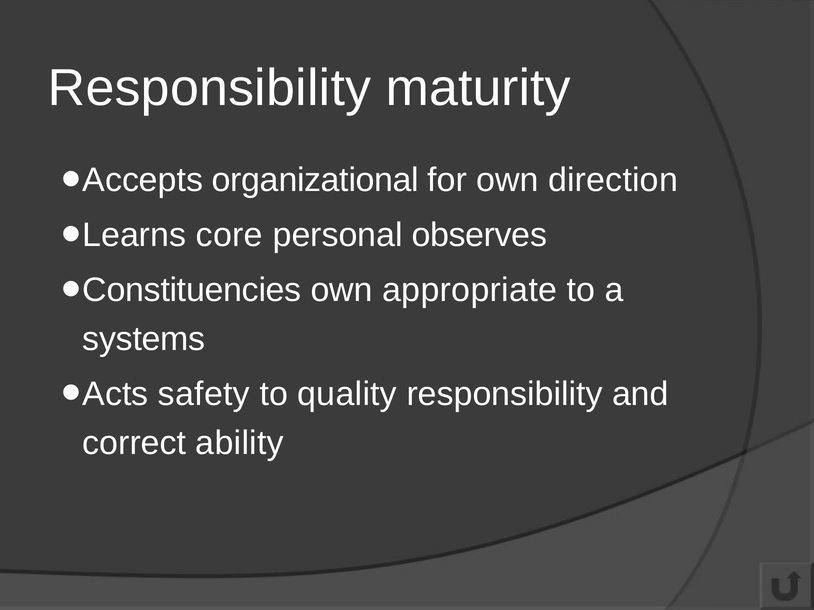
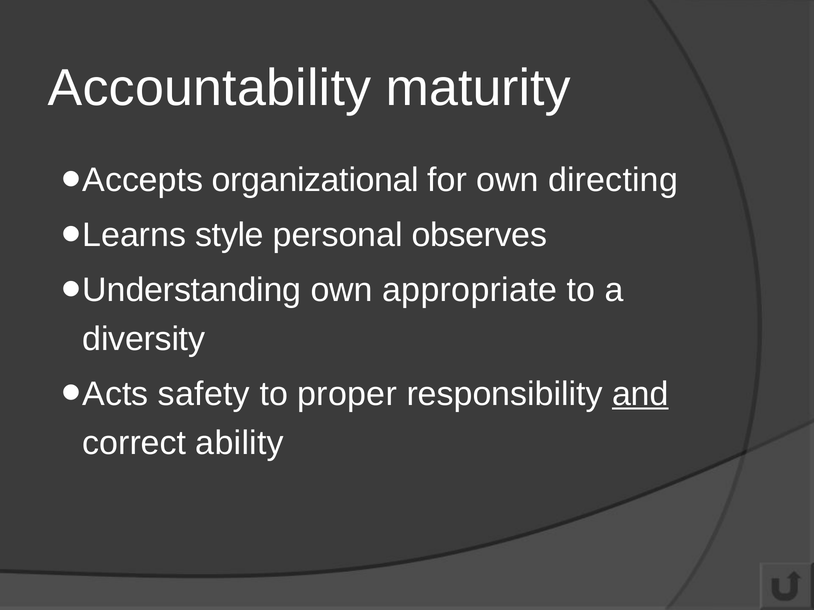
Responsibility: Responsibility -> Accountability (210, 88)
direction: direction -> directing (613, 180)
core: core -> style (230, 235)
Constituencies: Constituencies -> Understanding (192, 290)
systems: systems -> diversity (144, 339)
quality: quality -> proper (347, 394)
and underline: none -> present (640, 394)
